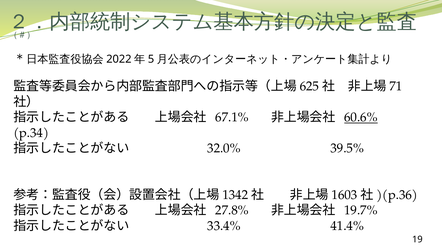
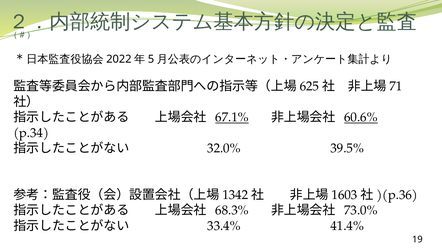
67.1% underline: none -> present (232, 117)
27.8%: 27.8% -> 68.3% (232, 210)
19.7%: 19.7% -> 73.0% (361, 210)
